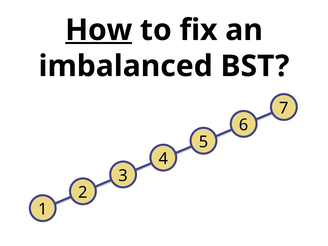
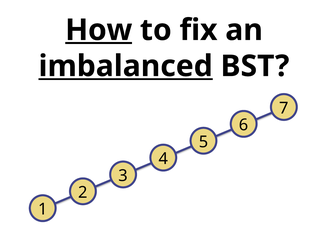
imbalanced underline: none -> present (126, 66)
